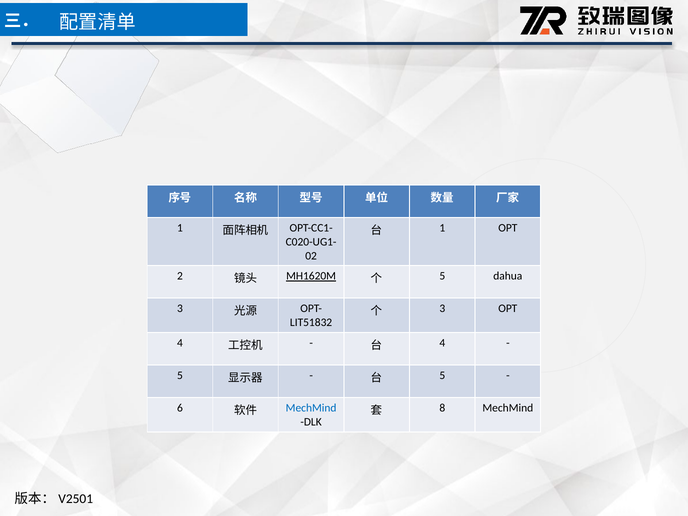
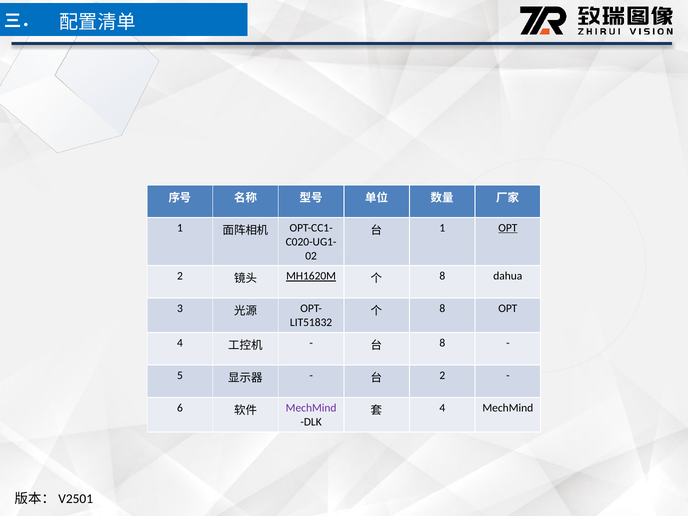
OPT underline: none -> present (508, 228)
5: 5 -> 8 (442, 276)
3: 3 -> 8 (442, 309)
4: 4 -> 8 (442, 343)
5: 5 -> 2 (442, 376)
MechMind colour: blue -> purple (311, 408)
8: 8 -> 4 (442, 408)
